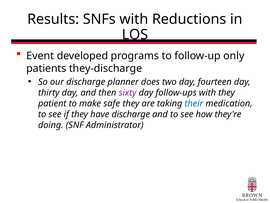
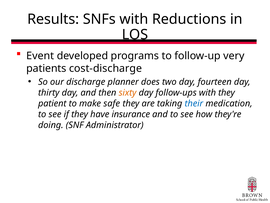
only: only -> very (234, 56)
they-discharge: they-discharge -> cost-discharge (106, 68)
sixty colour: purple -> orange (128, 92)
have discharge: discharge -> insurance (131, 114)
